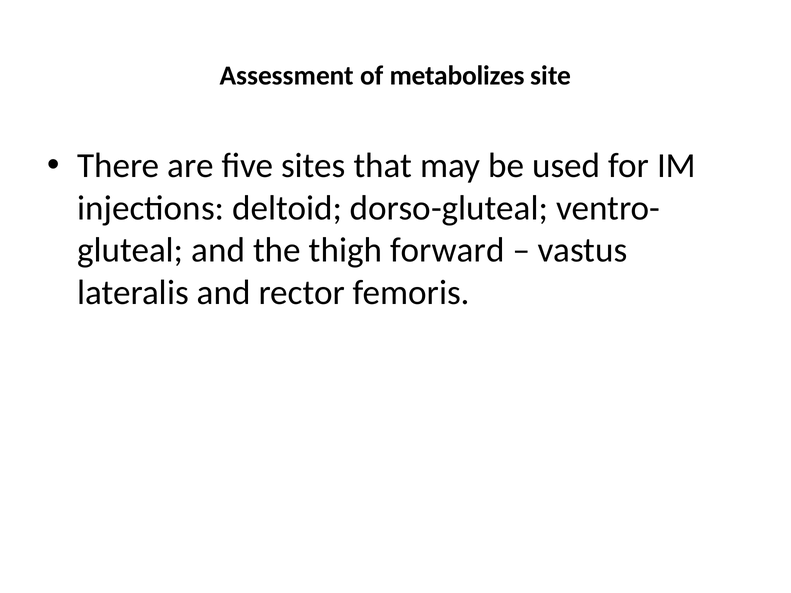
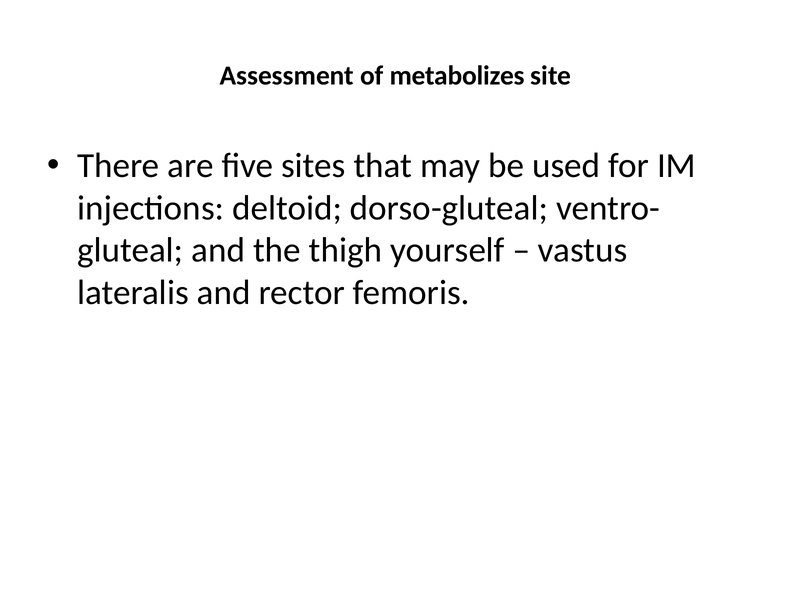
forward: forward -> yourself (447, 250)
